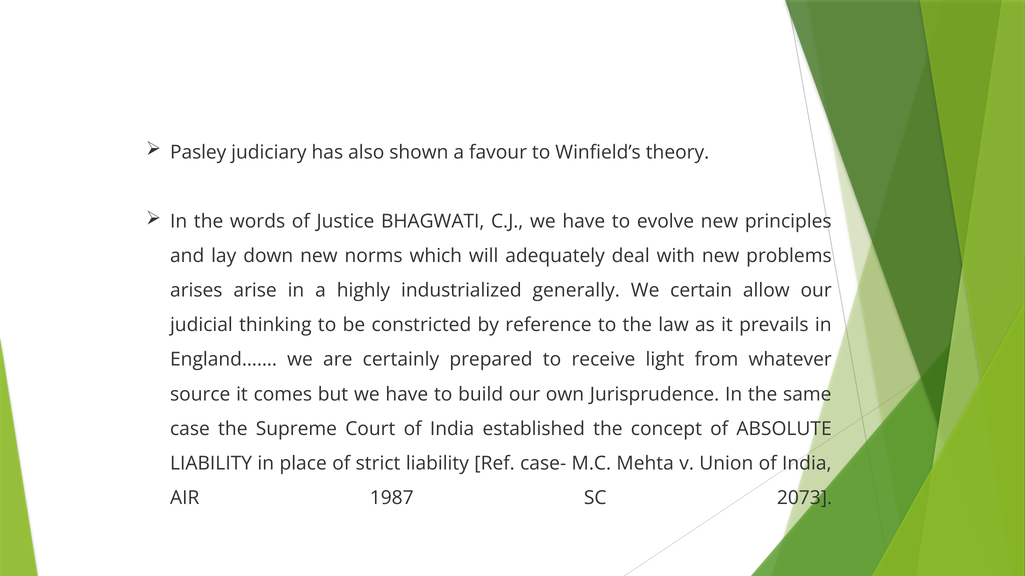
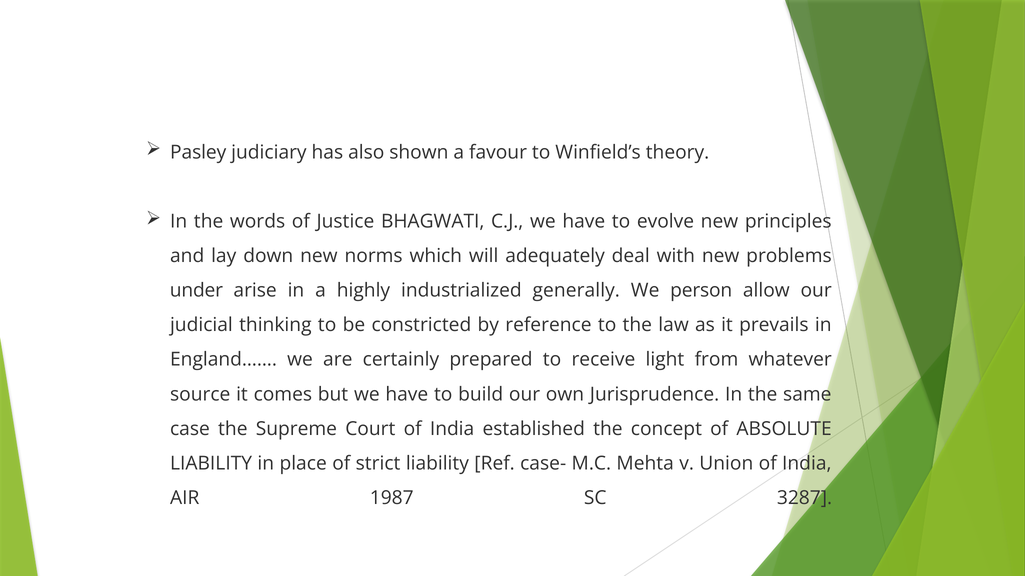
arises: arises -> under (196, 291)
certain: certain -> person (701, 291)
2073: 2073 -> 3287 (805, 498)
